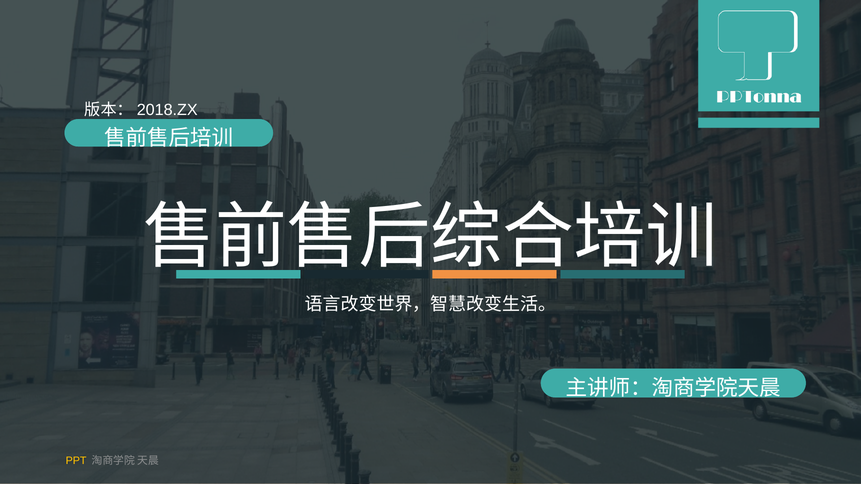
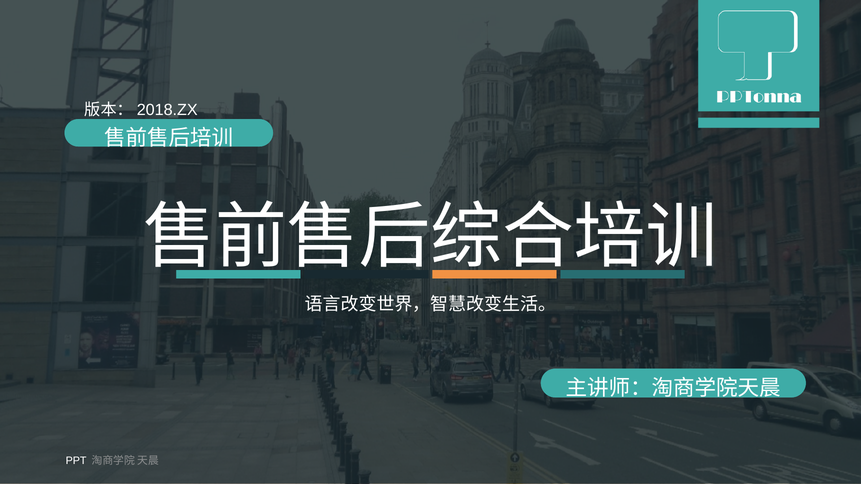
PPT colour: yellow -> white (76, 461)
